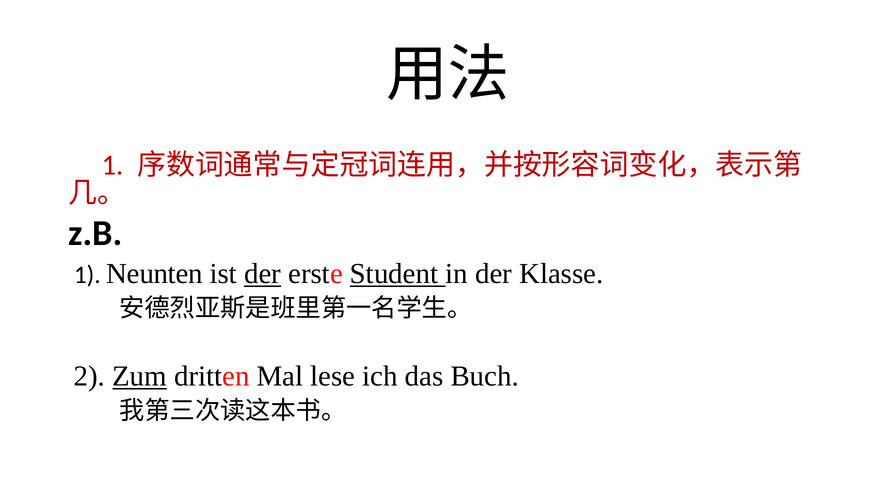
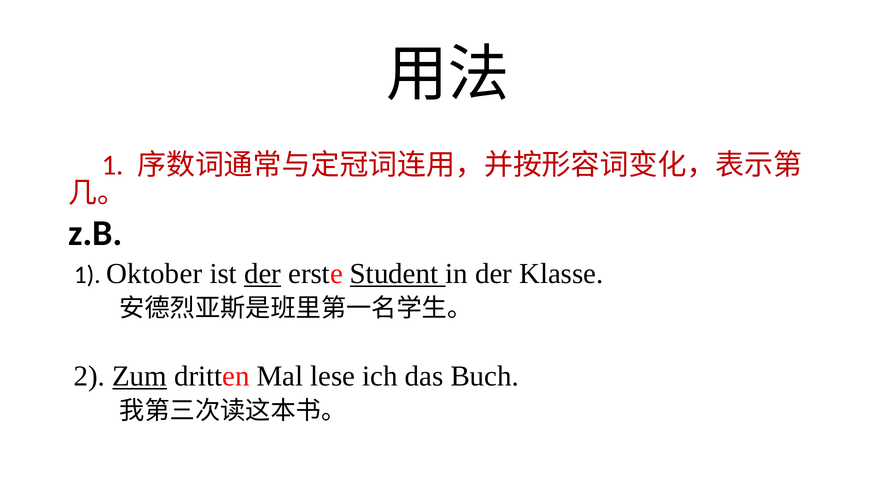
Neunten: Neunten -> Oktober (154, 274)
